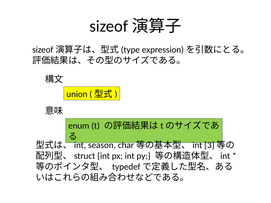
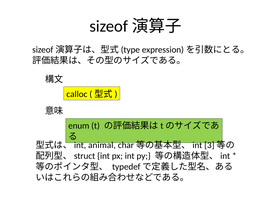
union: union -> calloc (77, 94)
season: season -> animal (102, 145)
